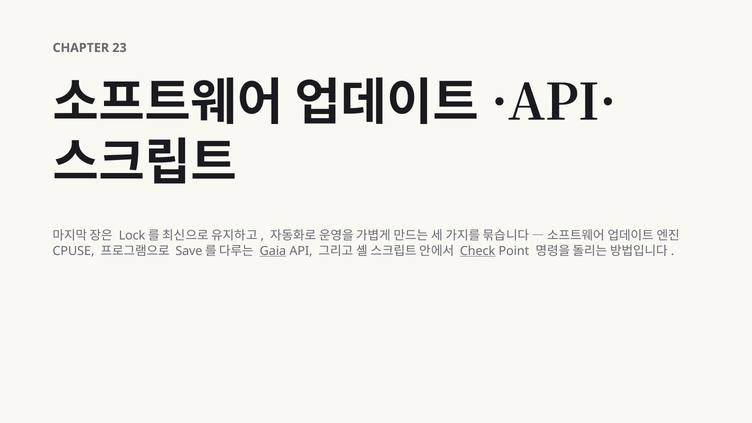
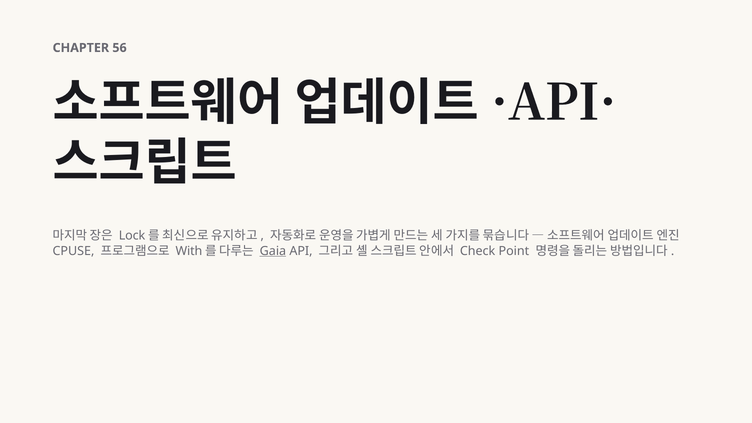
23: 23 -> 56 (120, 48)
Save: Save -> With (189, 251)
Check underline: present -> none (478, 251)
